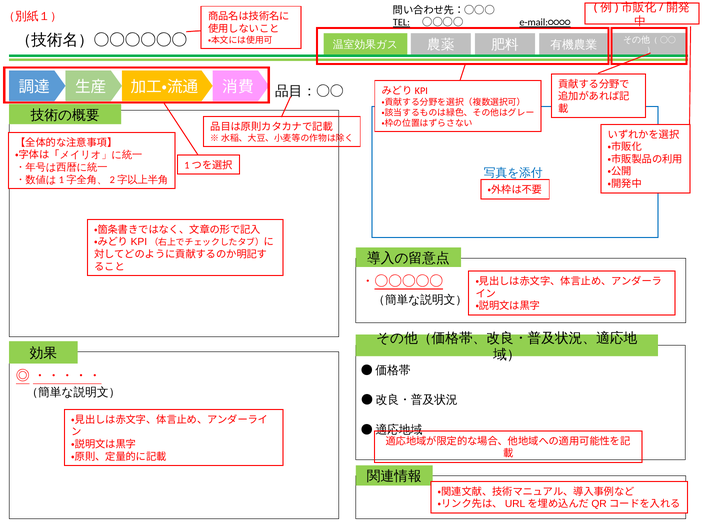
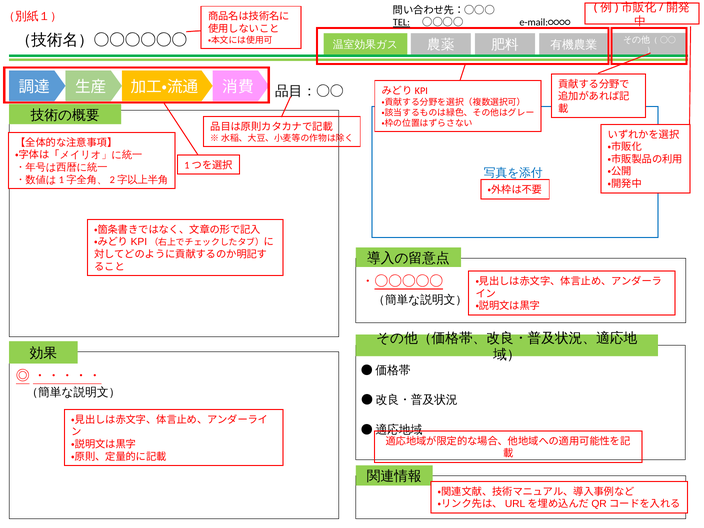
e-mail:○○○○ underline: present -> none (545, 23)
